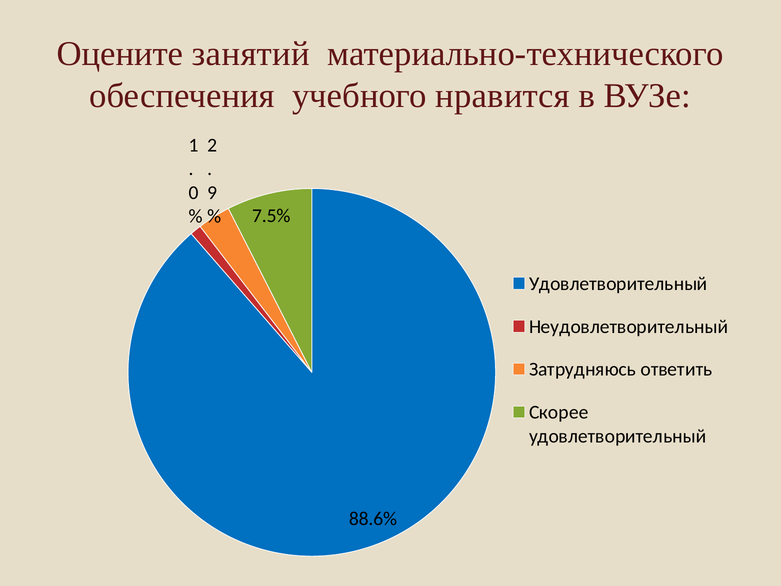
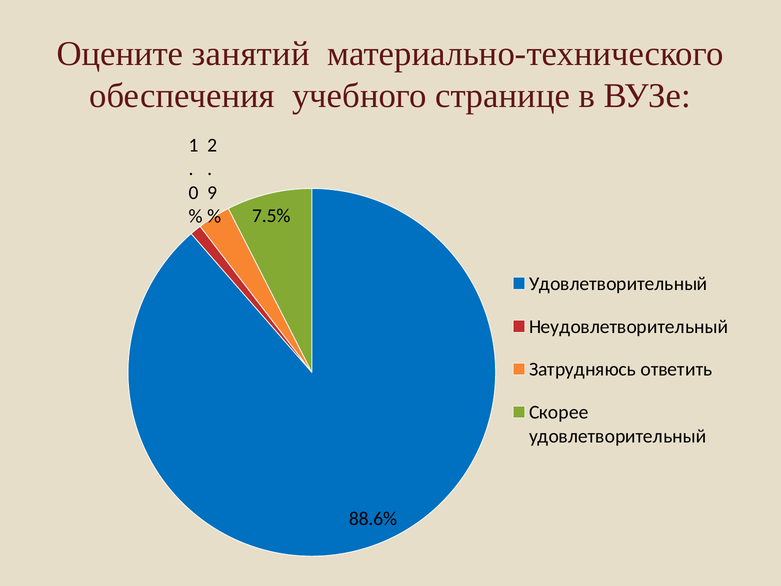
нравится: нравится -> странице (503, 96)
